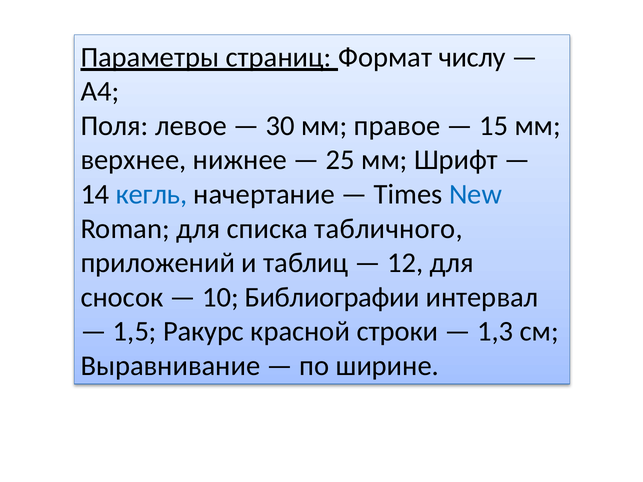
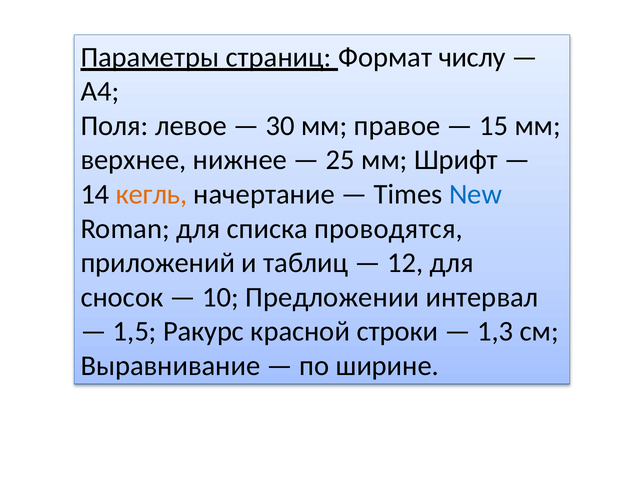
кегль colour: blue -> orange (152, 194)
табличного: табличного -> проводятся (389, 229)
Библиографии: Библиографии -> Предложении (332, 297)
